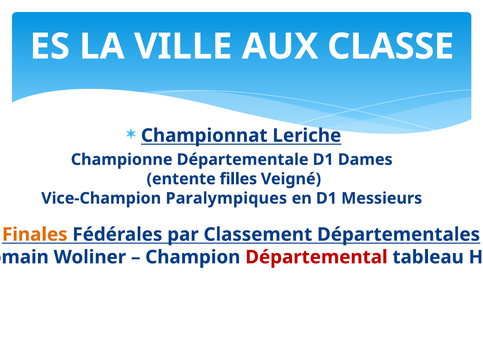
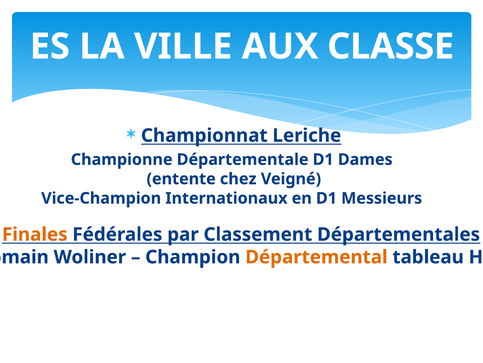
filles: filles -> chez (238, 179)
Paralympiques: Paralympiques -> Internationaux (226, 198)
Départemental colour: red -> orange (316, 257)
